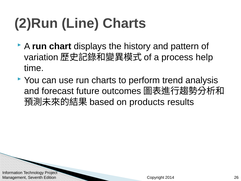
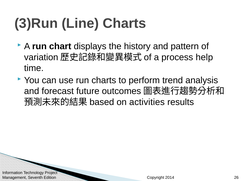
2)Run: 2)Run -> 3)Run (36, 23)
products: products -> activities (147, 102)
